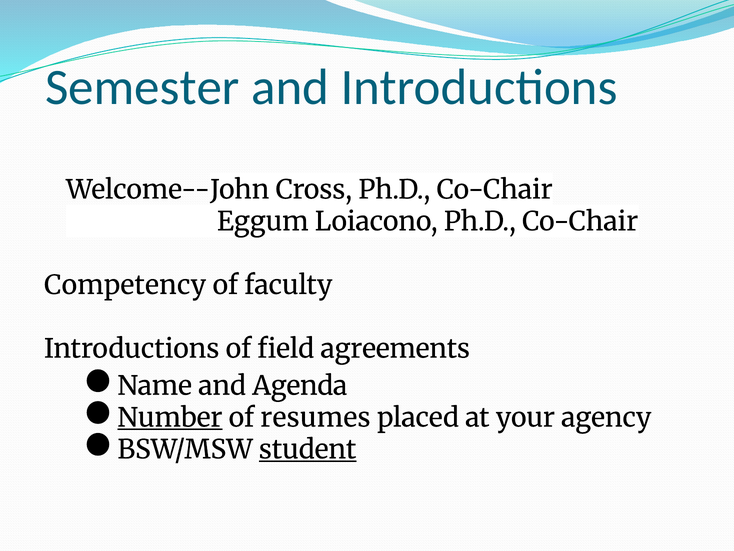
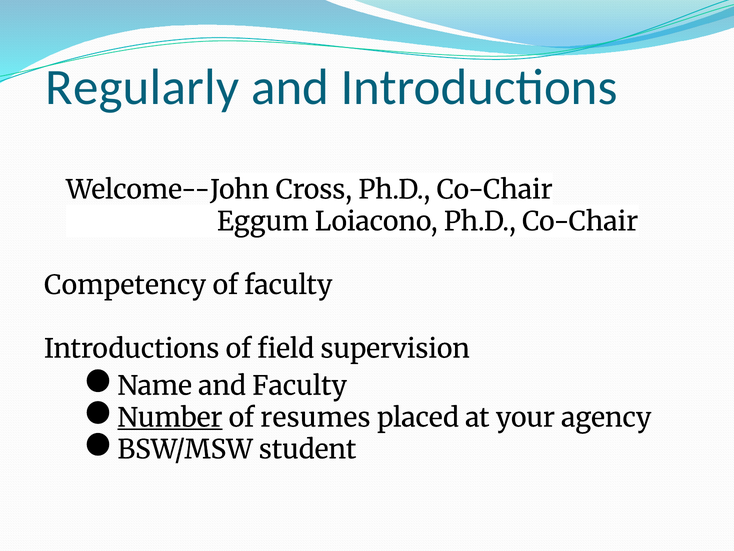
Semester: Semester -> Regularly (142, 87)
agreements: agreements -> supervision (395, 349)
and Agenda: Agenda -> Faculty (300, 386)
student underline: present -> none (308, 449)
